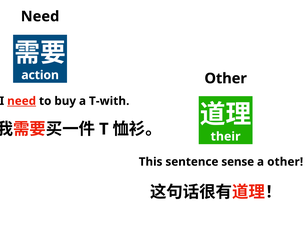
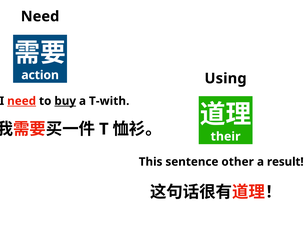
Other: Other -> Using (226, 78)
buy underline: none -> present (65, 101)
sense: sense -> other (238, 161)
a other: other -> result (285, 161)
